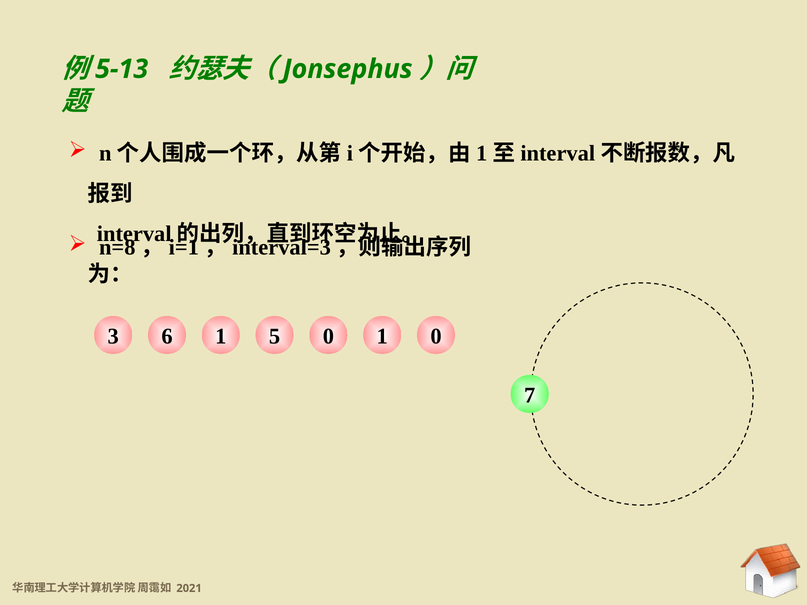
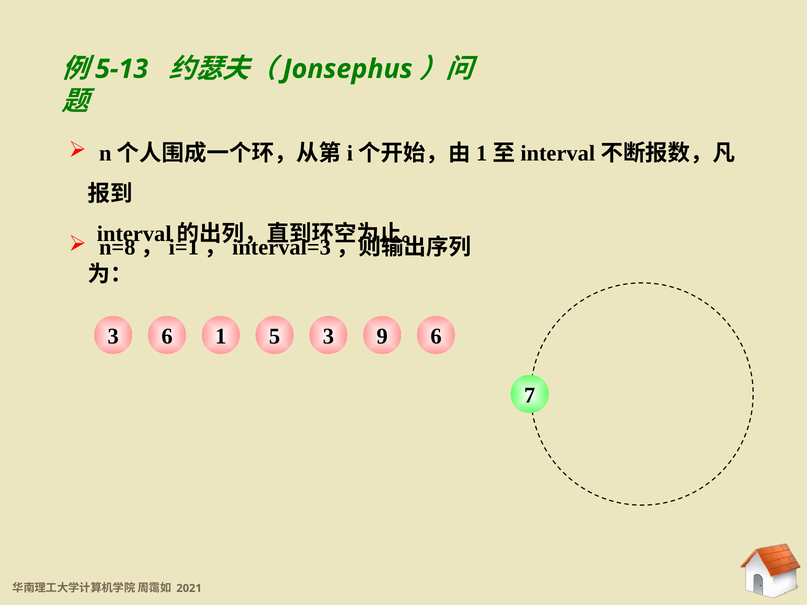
1 0: 0 -> 3 (328, 337)
6 1: 1 -> 9 (382, 337)
3 0: 0 -> 6 (436, 337)
